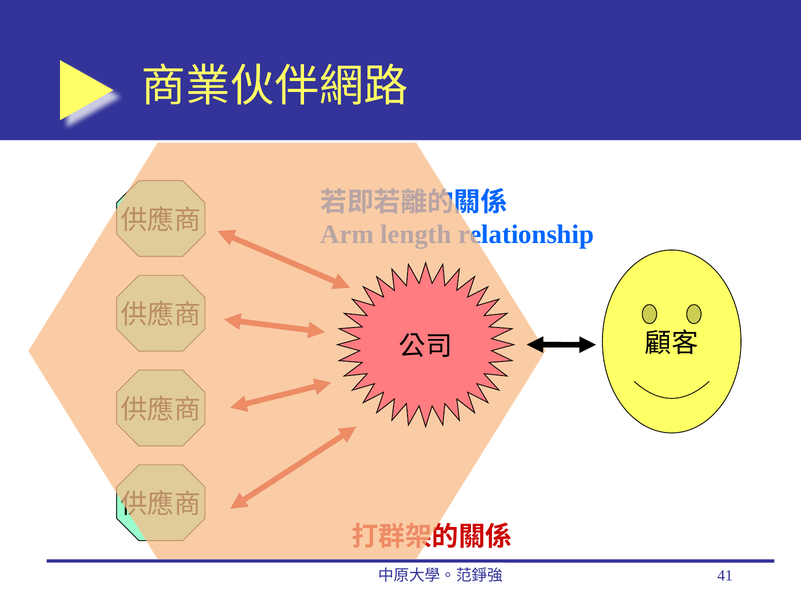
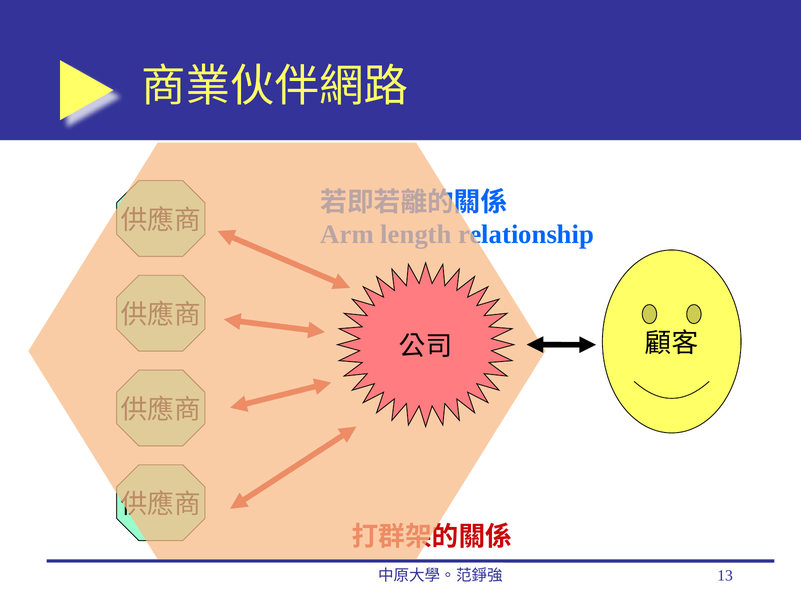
41: 41 -> 13 (725, 575)
